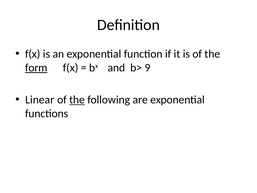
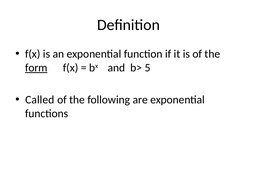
9: 9 -> 5 (147, 68)
Linear: Linear -> Called (40, 100)
the underline: present -> none (77, 100)
